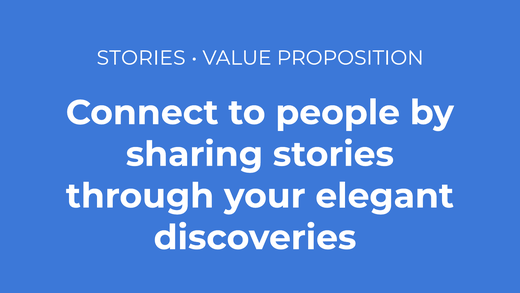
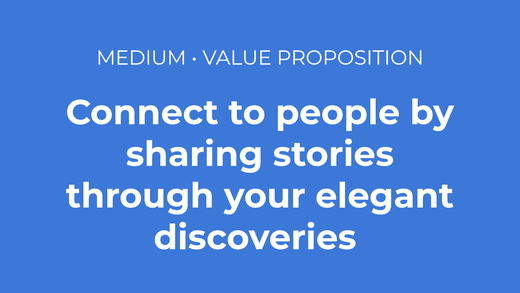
STORIES: STORIES -> MEDIUM (141, 58)
